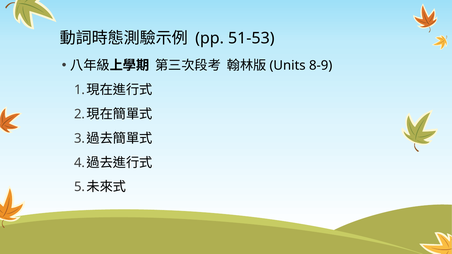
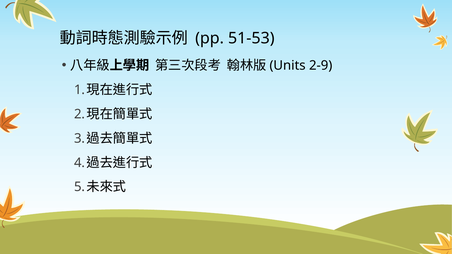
8-9: 8-9 -> 2-9 (321, 66)
